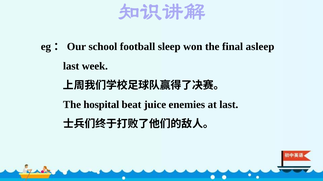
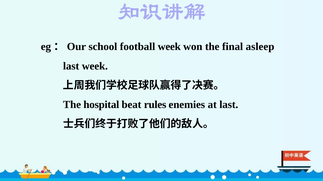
football sleep: sleep -> week (169, 47)
juice: juice -> rules (155, 105)
